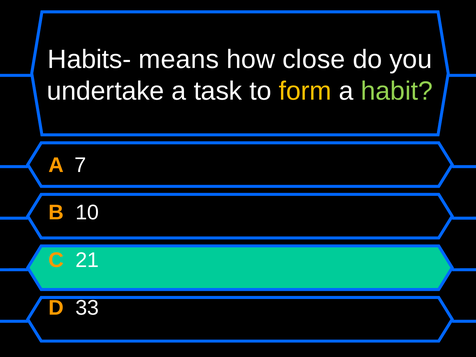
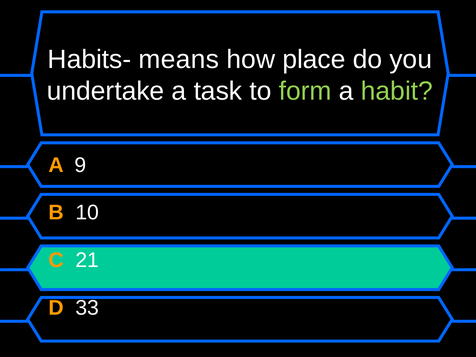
close: close -> place (314, 59)
form colour: yellow -> light green (305, 91)
7: 7 -> 9 (81, 165)
